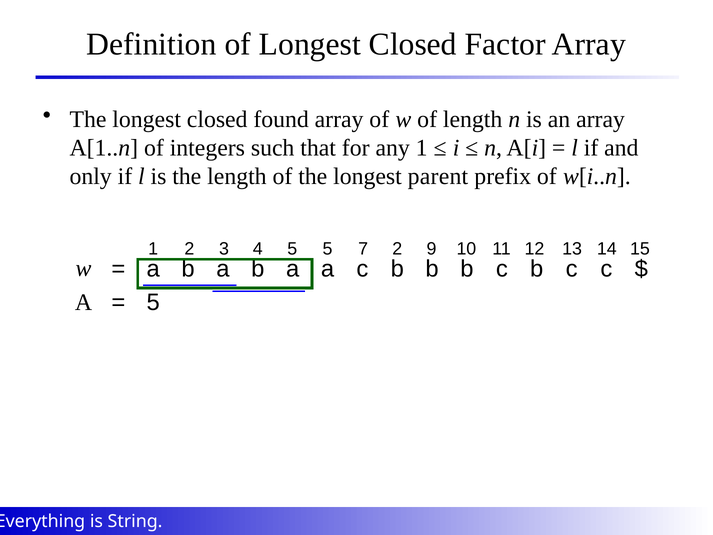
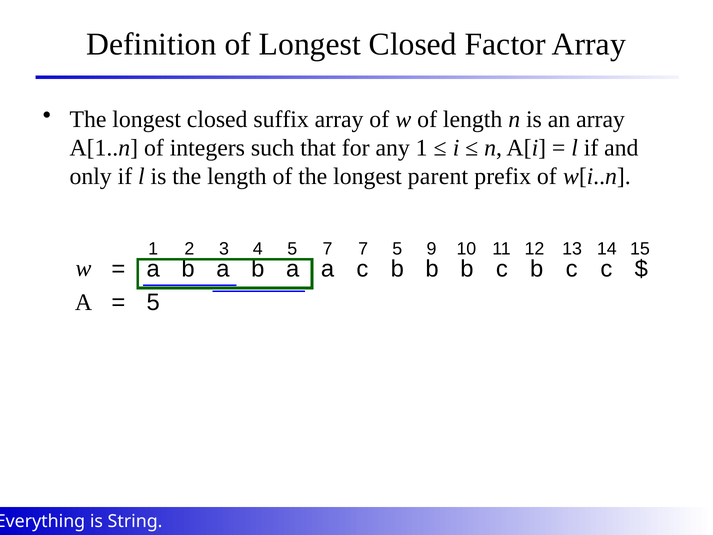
found: found -> suffix (281, 119)
5 5: 5 -> 7 (328, 249)
7 2: 2 -> 5 (397, 249)
